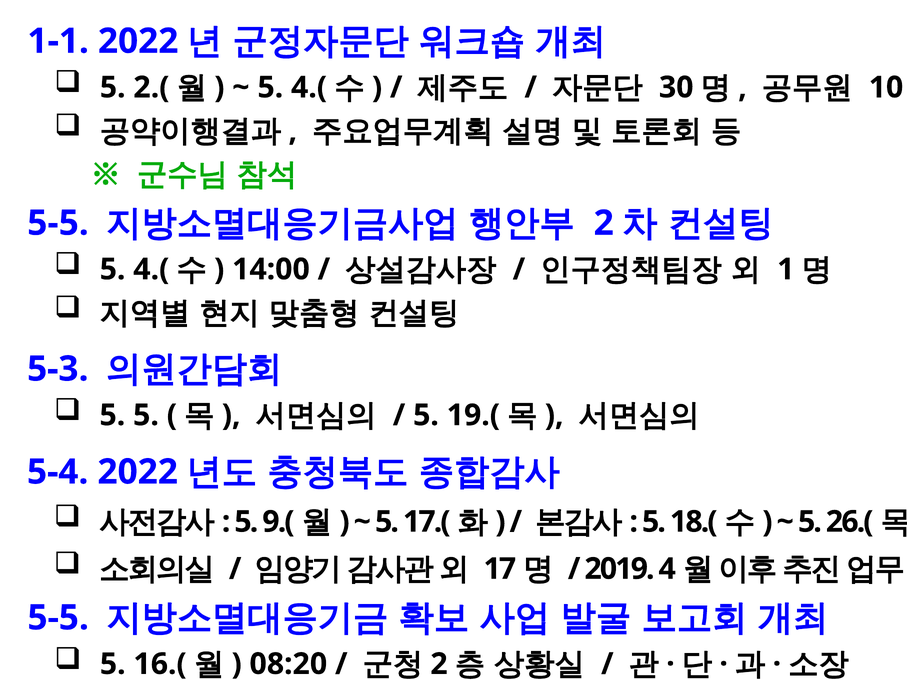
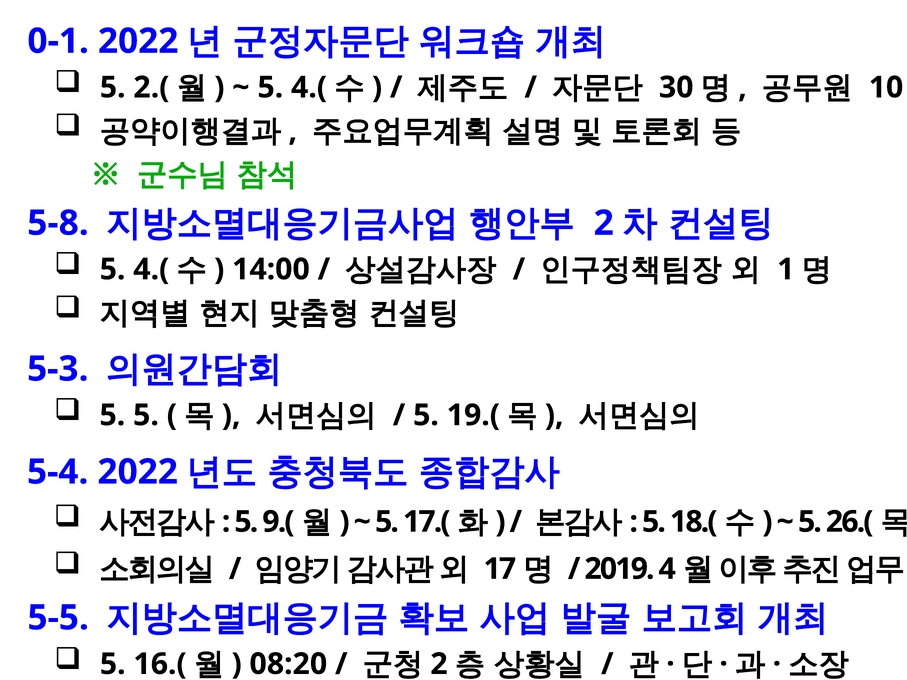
1-1: 1-1 -> 0-1 (58, 41)
5-5: 5-5 -> 5-8 (58, 223)
